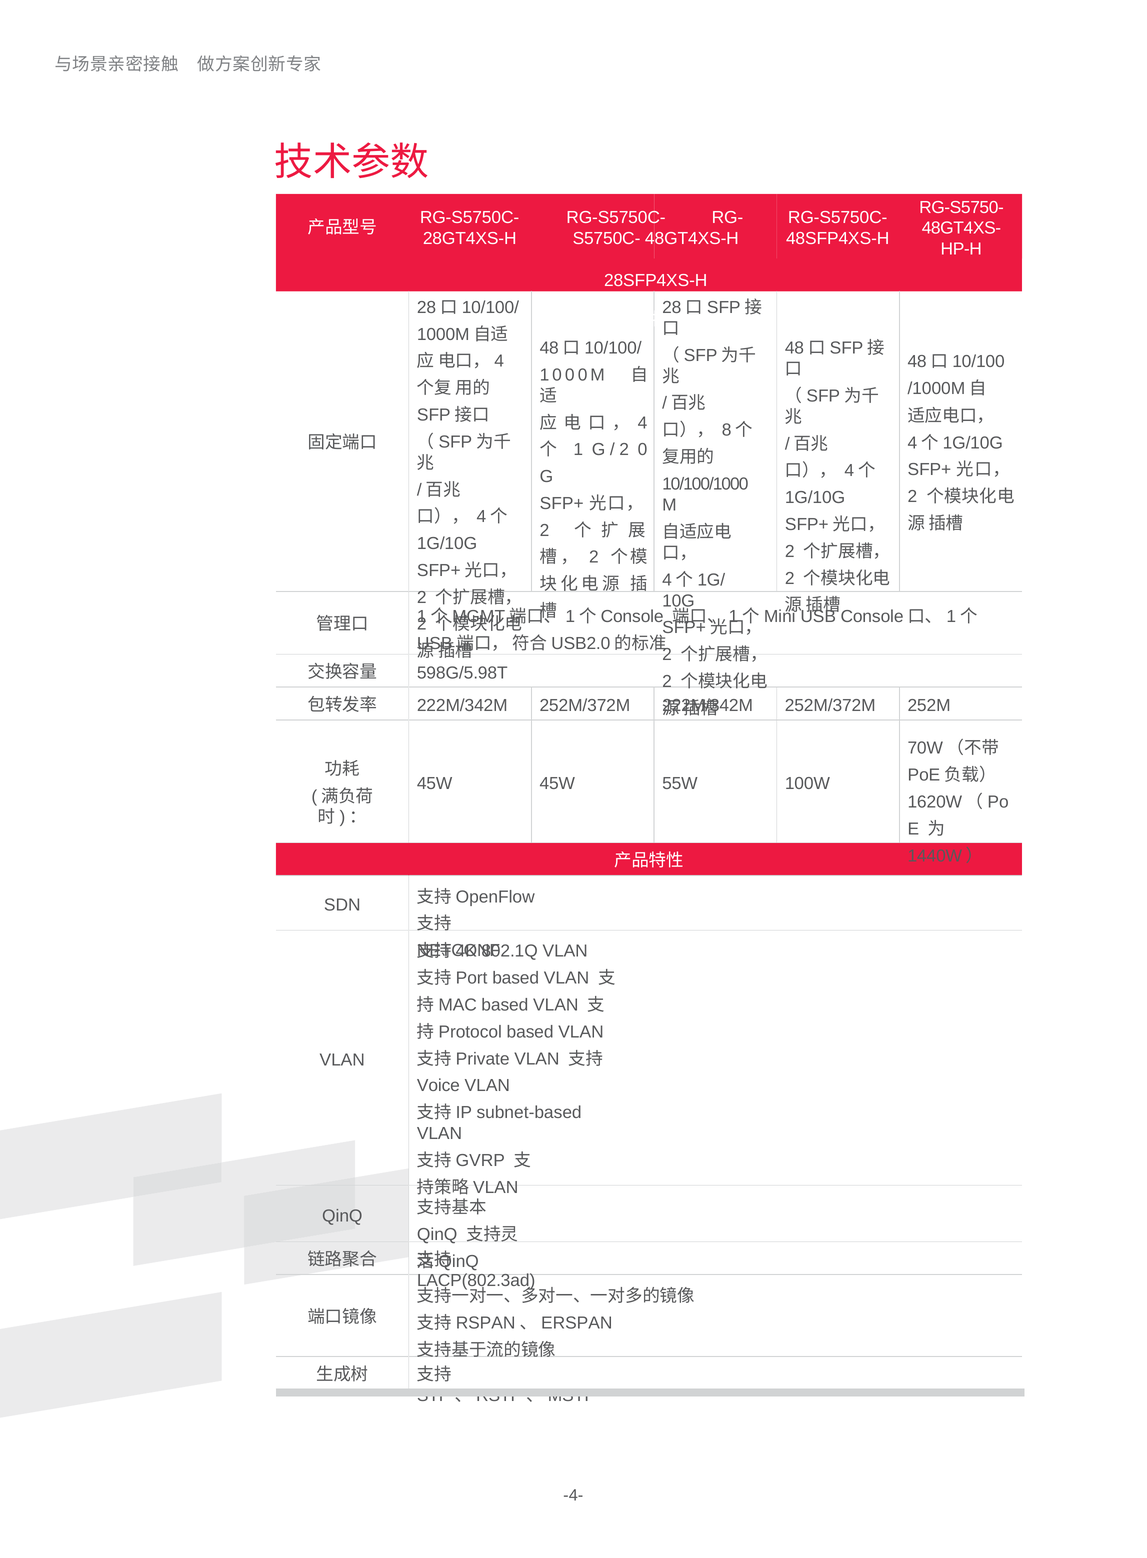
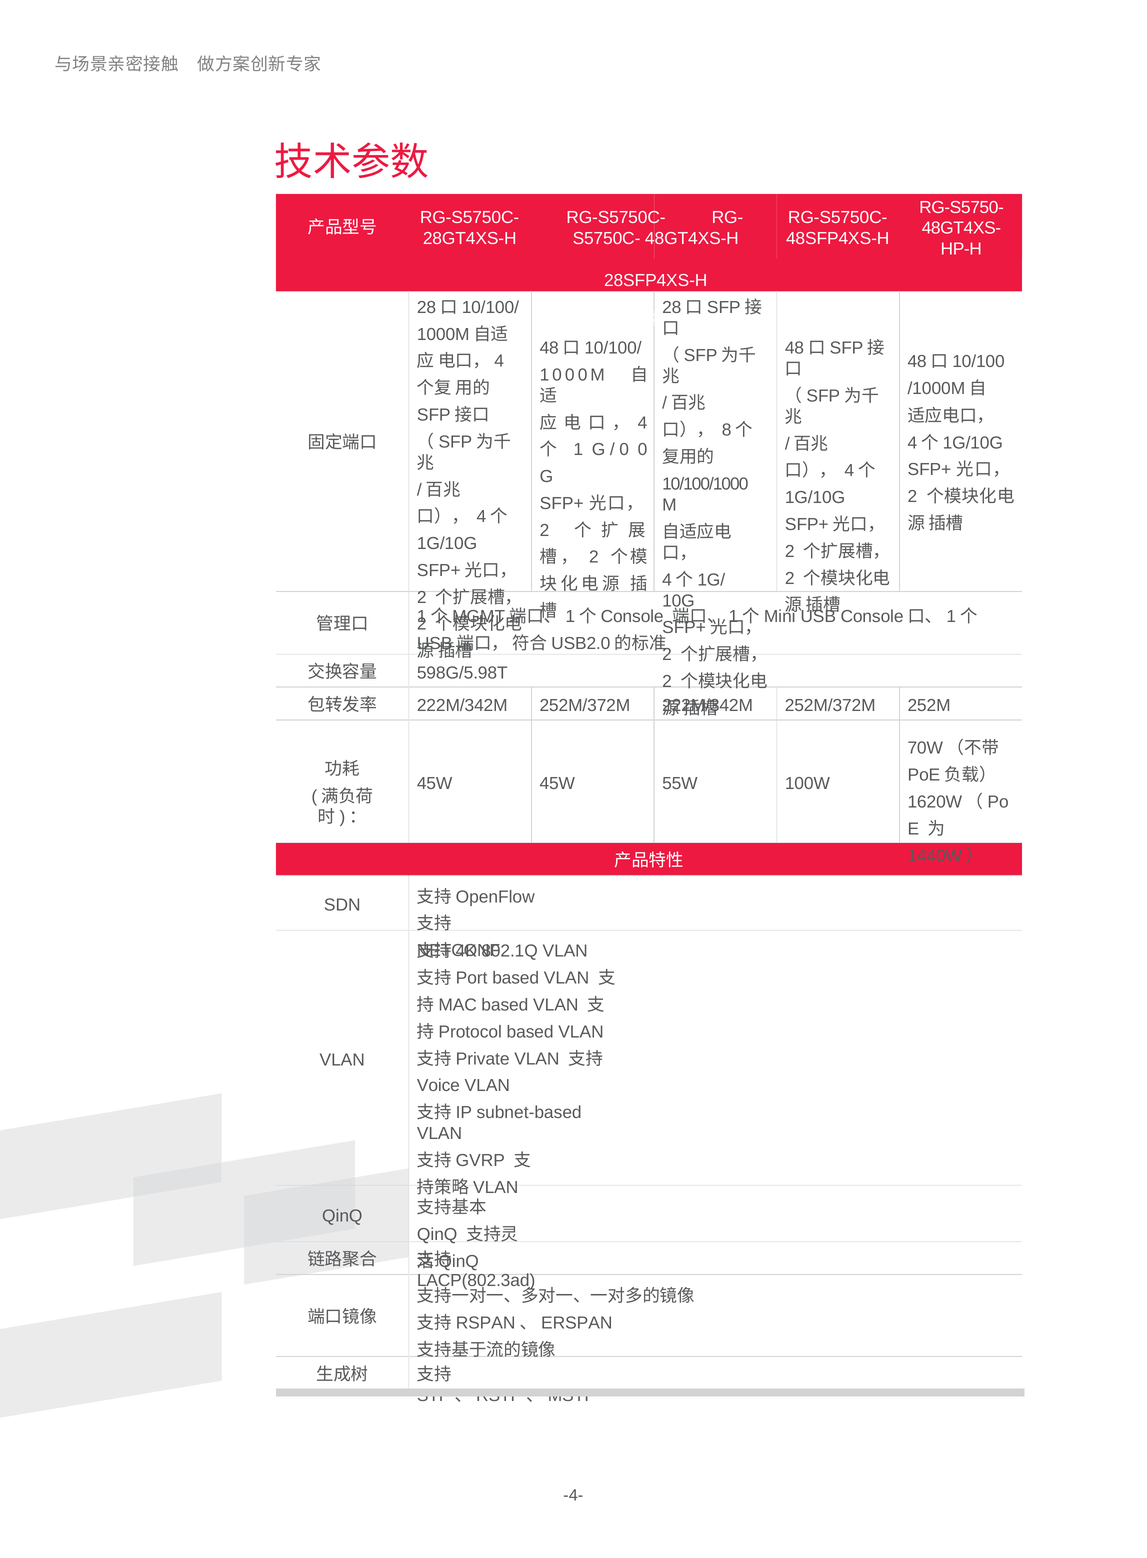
2: 2 -> 0 (624, 450)
